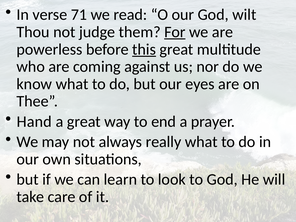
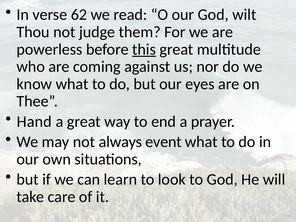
71: 71 -> 62 (79, 15)
For underline: present -> none (175, 32)
really: really -> event (164, 142)
